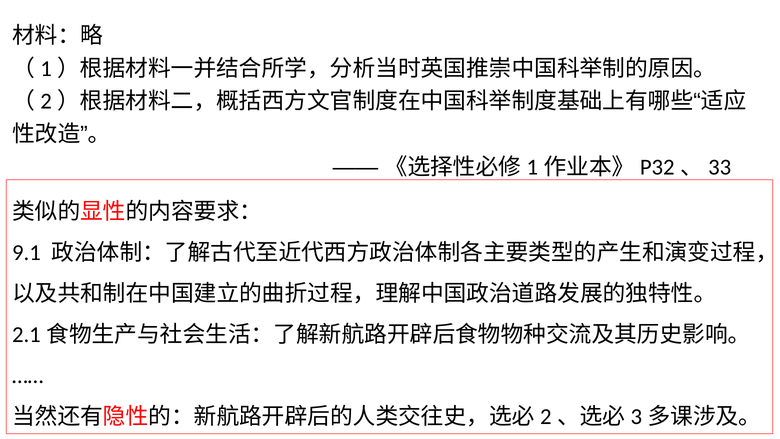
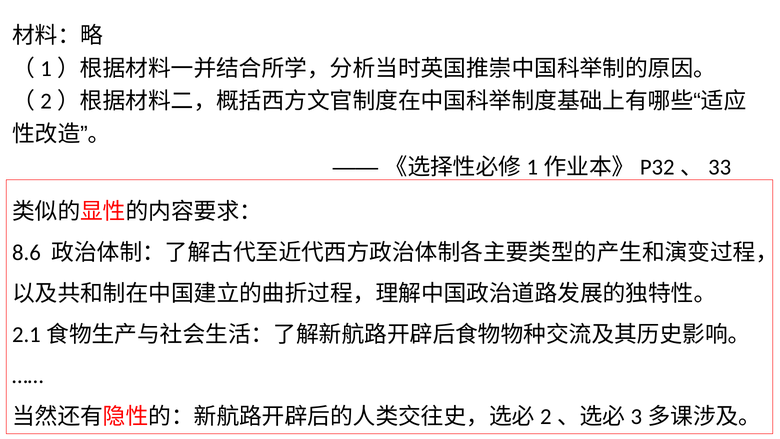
9.1: 9.1 -> 8.6 (26, 253)
